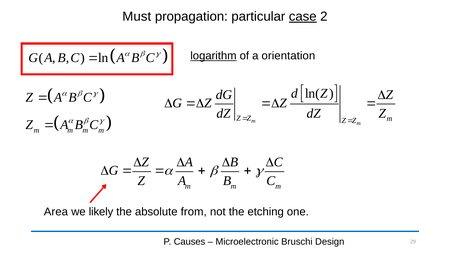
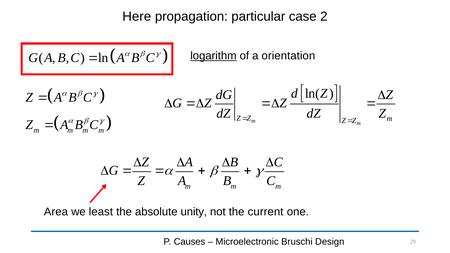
Must: Must -> Here (137, 16)
case underline: present -> none (303, 16)
likely: likely -> least (101, 212)
from: from -> unity (194, 212)
etching: etching -> current (266, 212)
